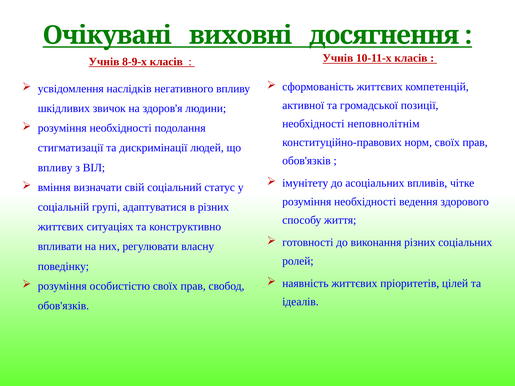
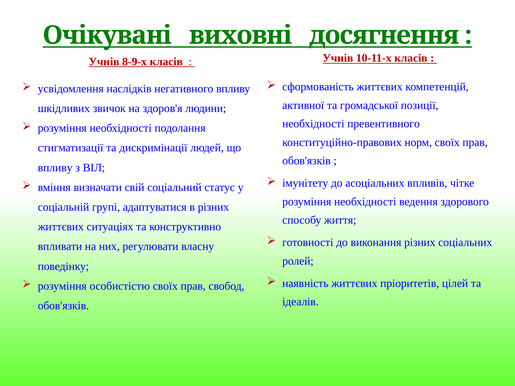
неповнолітнім: неповнолітнім -> превентивного (384, 124)
